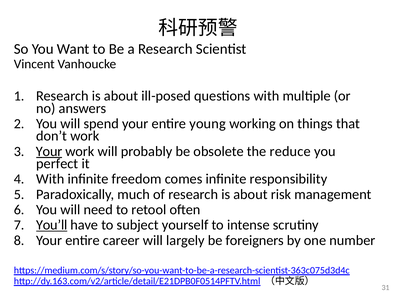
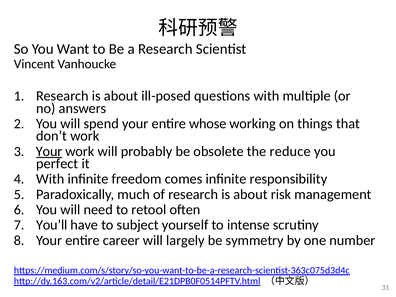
young: young -> whose (208, 124)
You’ll underline: present -> none (52, 225)
foreigners: foreigners -> symmetry (255, 240)
